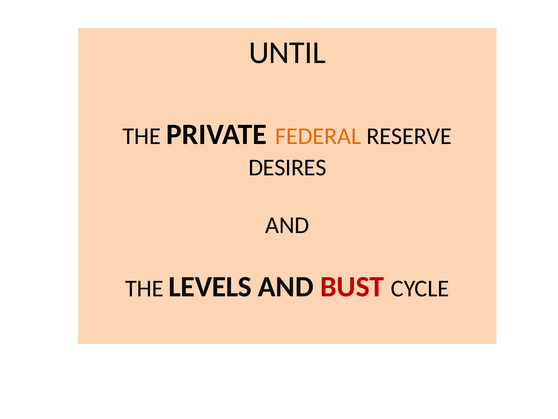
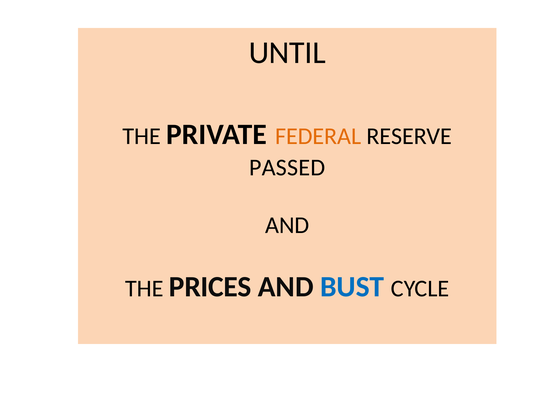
DESIRES: DESIRES -> PASSED (287, 167)
LEVELS: LEVELS -> PRICES (210, 286)
BUST colour: red -> blue (352, 286)
